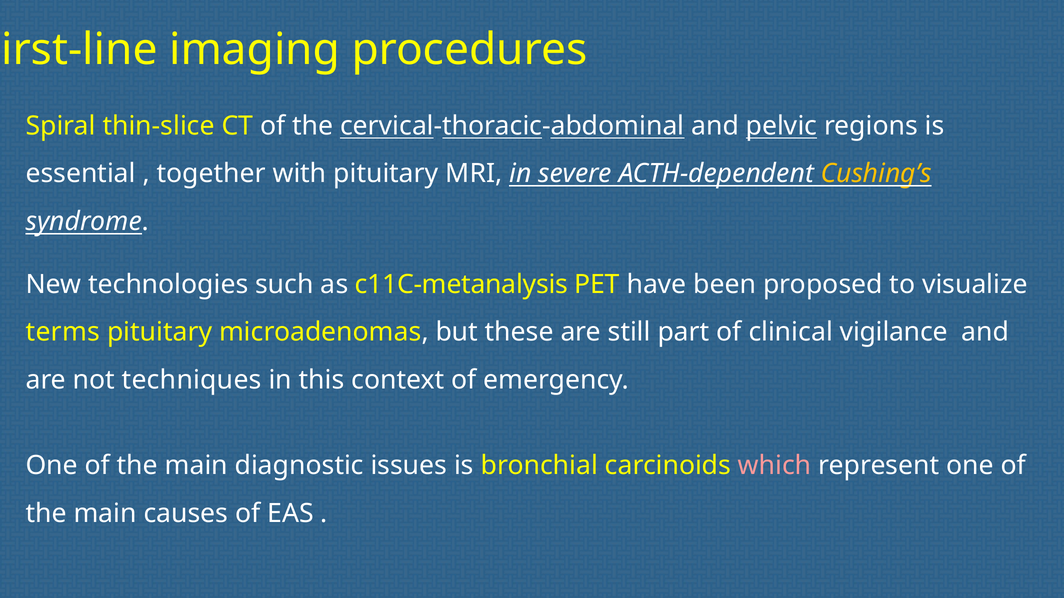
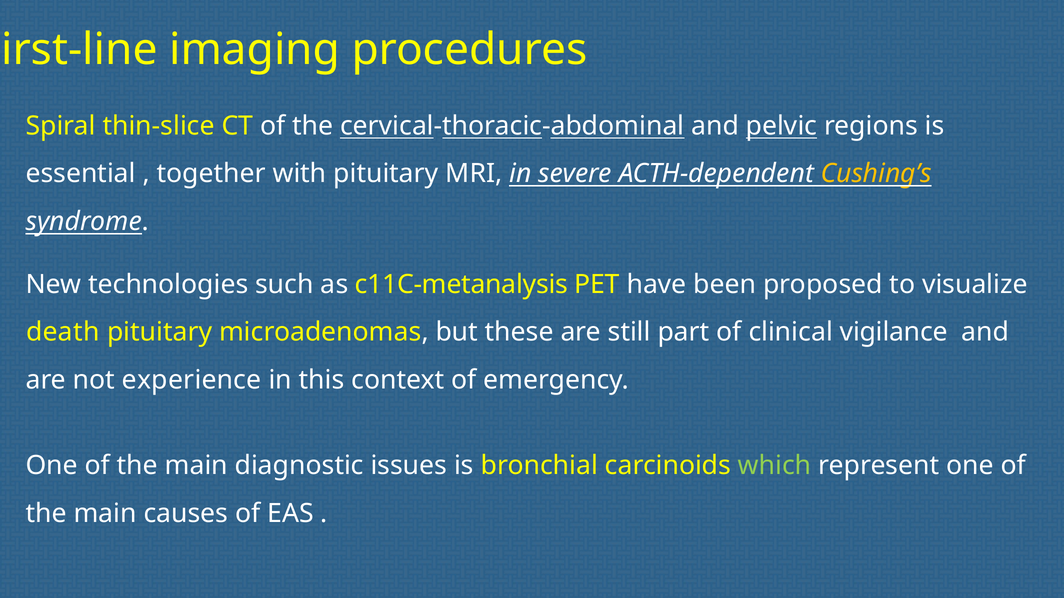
terms: terms -> death (63, 332)
techniques: techniques -> experience (192, 380)
which colour: pink -> light green (775, 466)
